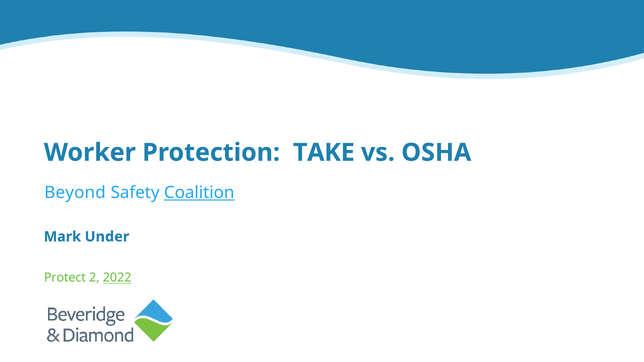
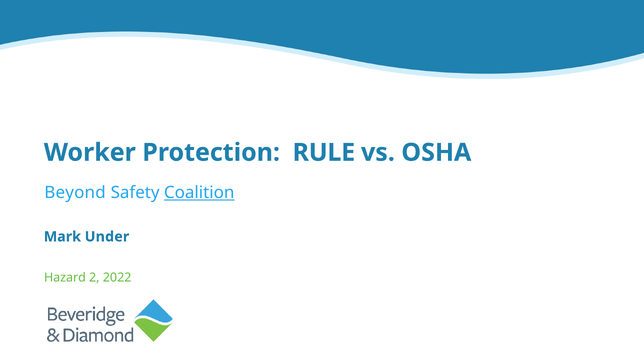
TAKE: TAKE -> RULE (324, 153)
Protect: Protect -> Hazard (65, 278)
2022 underline: present -> none (117, 278)
